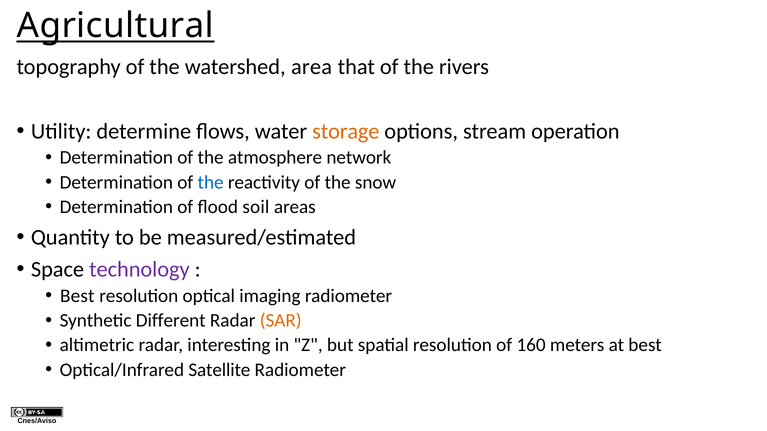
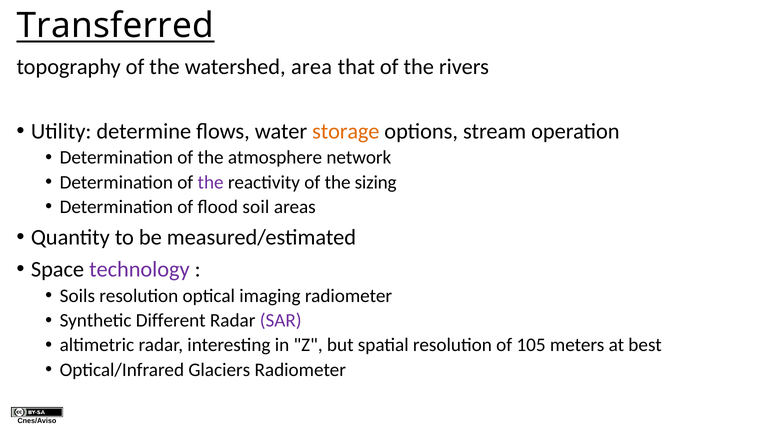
Agricultural: Agricultural -> Transferred (115, 25)
the colour: blue -> purple (211, 182)
snow: snow -> sizing (376, 182)
Best: Best -> Soils (77, 296)
SAR colour: orange -> purple (281, 321)
160: 160 -> 105 (531, 345)
Satellite: Satellite -> Glaciers (219, 370)
